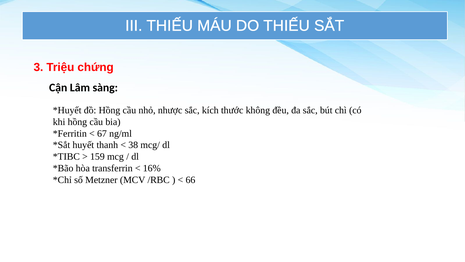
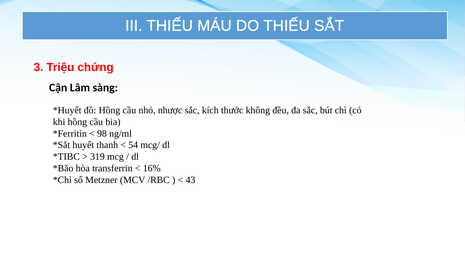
67: 67 -> 98 (102, 133)
38: 38 -> 54 (133, 145)
159: 159 -> 319 (97, 157)
66: 66 -> 43 (190, 180)
